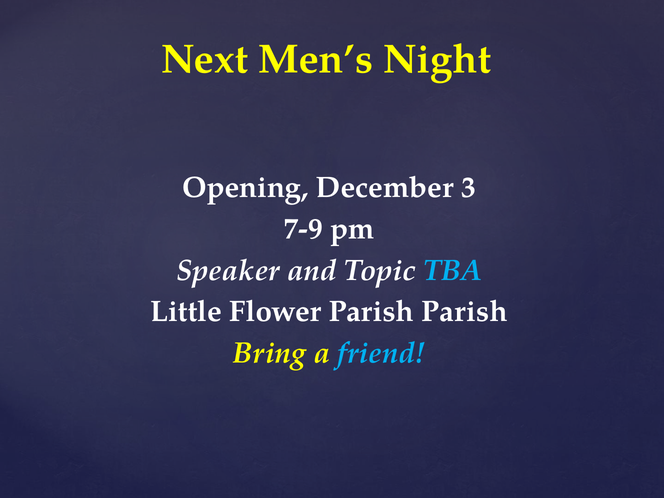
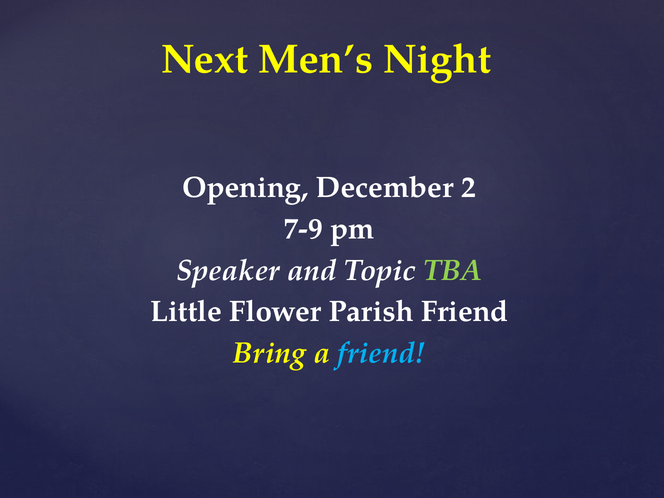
3: 3 -> 2 (469, 188)
TBA colour: light blue -> light green (453, 270)
Parish Parish: Parish -> Friend (465, 312)
